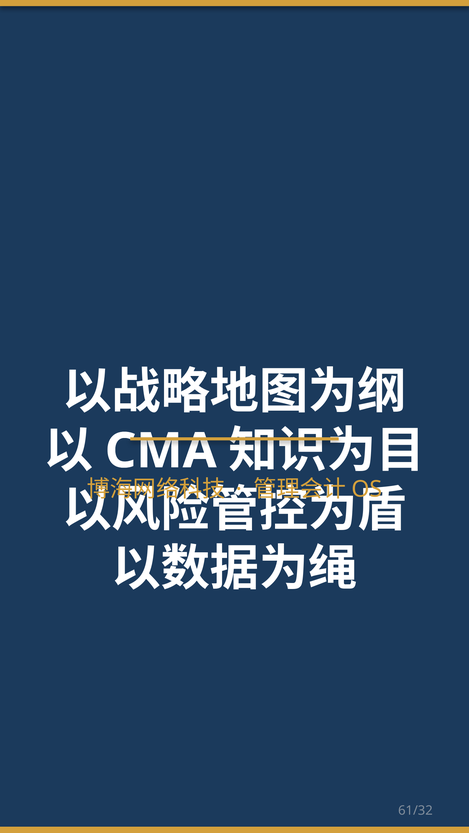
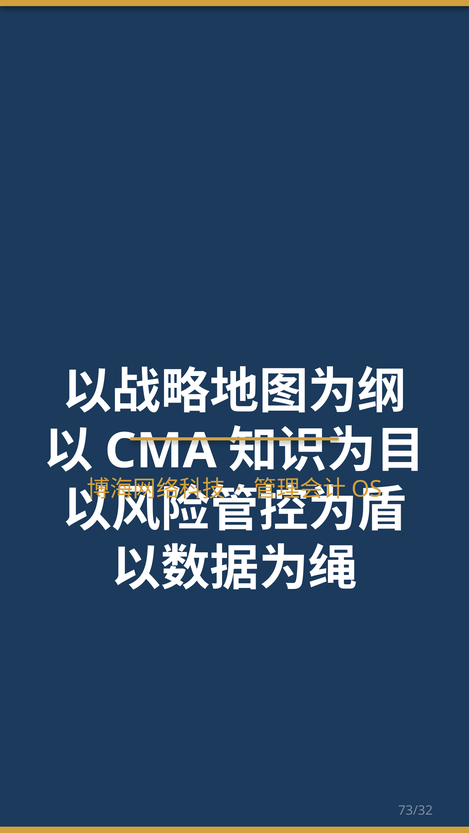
61/32: 61/32 -> 73/32 (415, 811)
